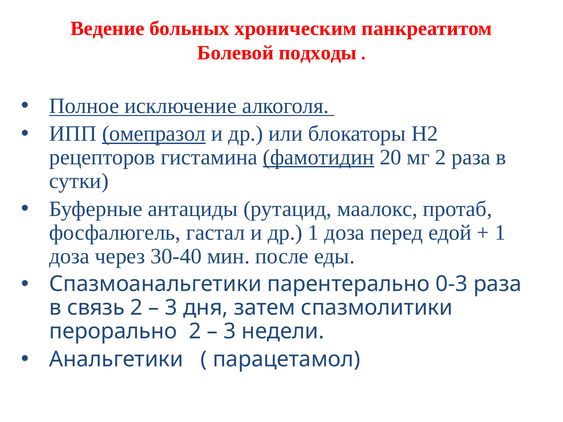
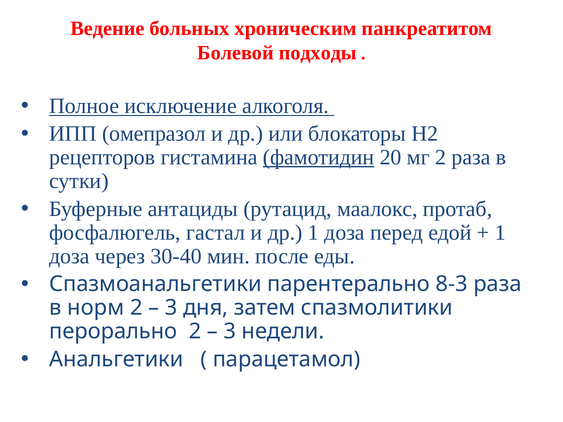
омепразол underline: present -> none (154, 134)
0-3: 0-3 -> 8-3 (452, 284)
связь: связь -> норм (96, 308)
